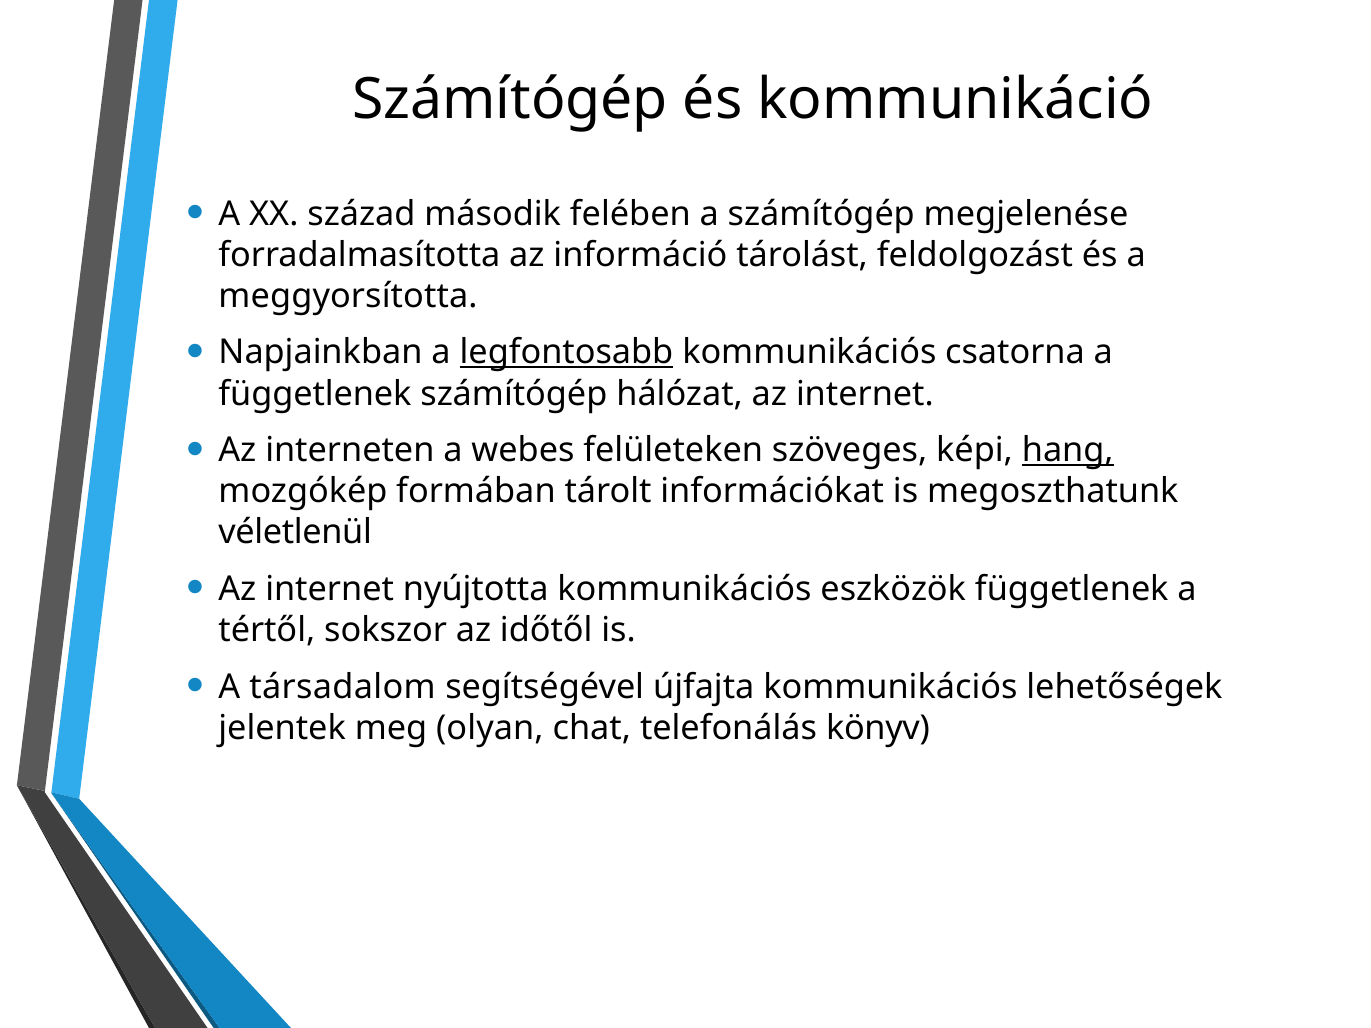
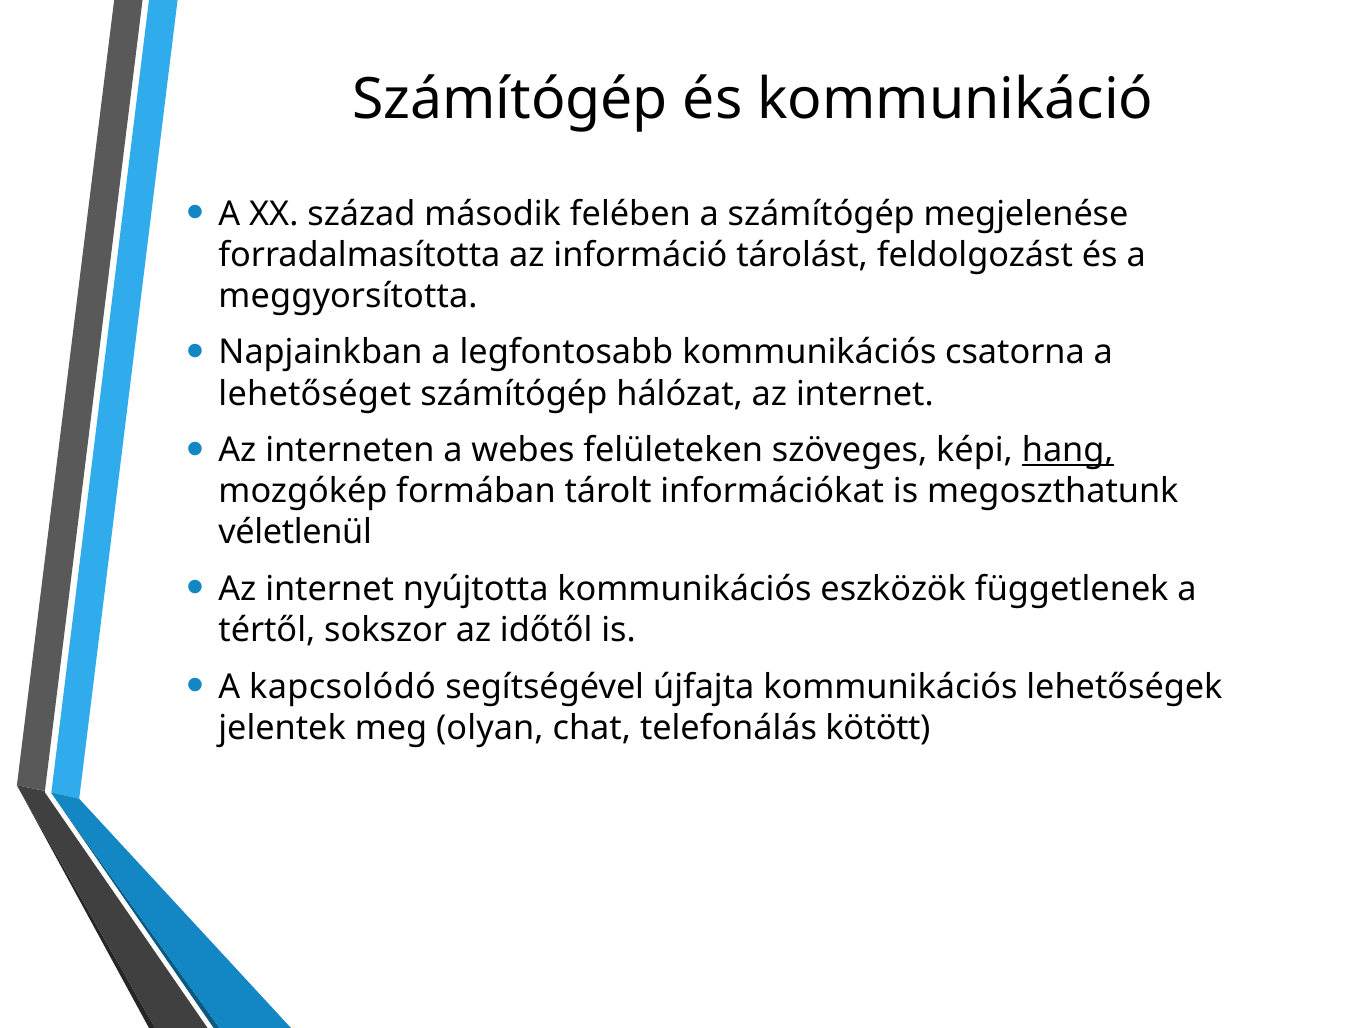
legfontosabb underline: present -> none (566, 353)
függetlenek: függetlenek -> lehetőséget (315, 394)
társadalom: társadalom -> kapcsolódó (343, 687)
könyv: könyv -> kötött (878, 728)
